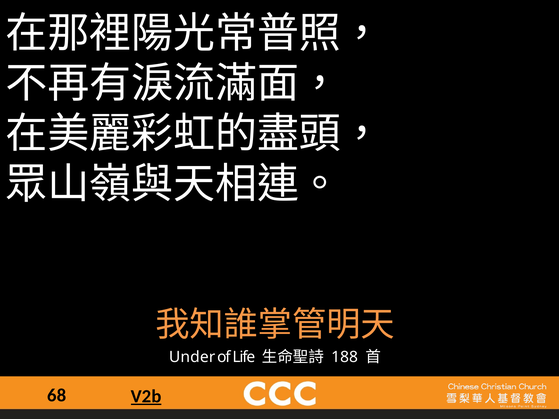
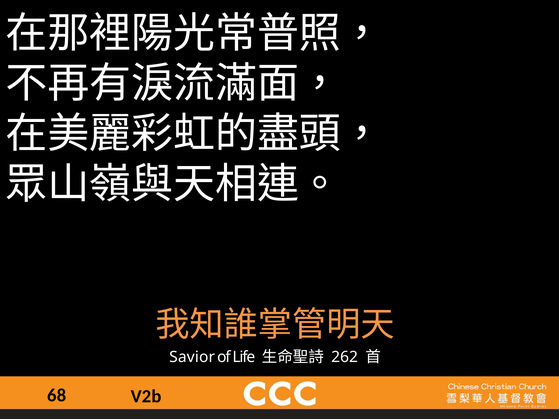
Under: Under -> Savior (192, 357)
188: 188 -> 262 (345, 357)
V2b underline: present -> none (146, 397)
